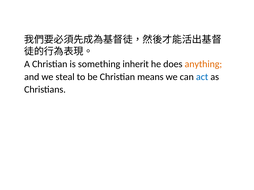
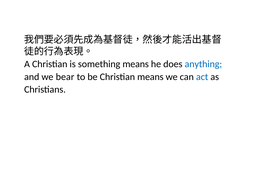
something inherit: inherit -> means (136, 64)
anything colour: orange -> blue (203, 64)
steal: steal -> bear (65, 77)
